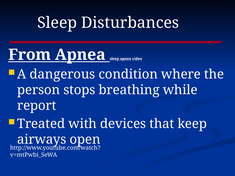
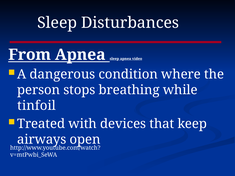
report: report -> tinfoil (37, 106)
